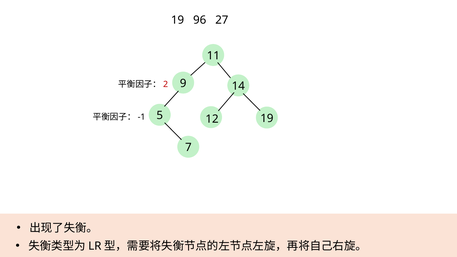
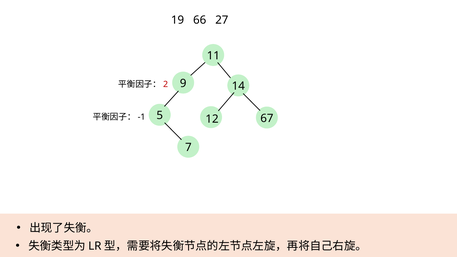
96: 96 -> 66 (200, 20)
5 19: 19 -> 67 (267, 118)
